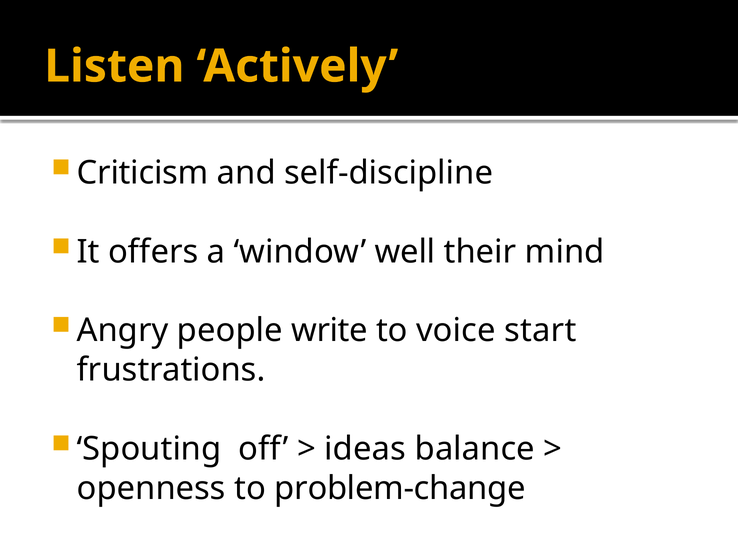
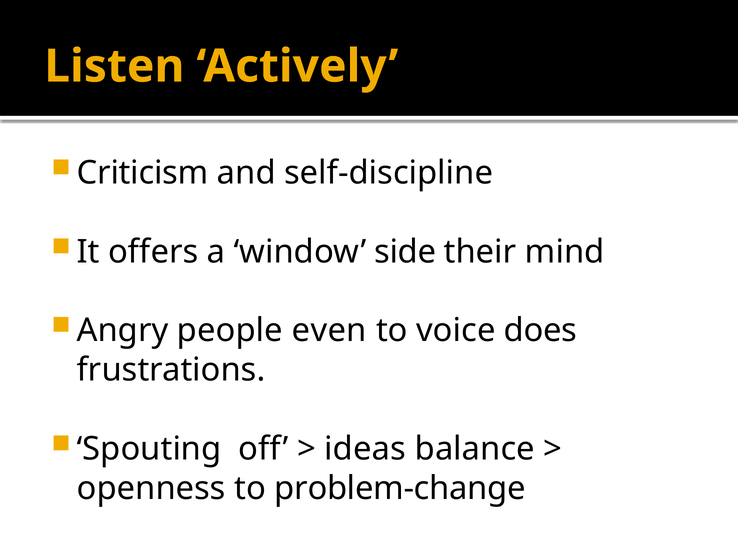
well: well -> side (405, 251)
write: write -> even (329, 330)
start: start -> does (541, 330)
